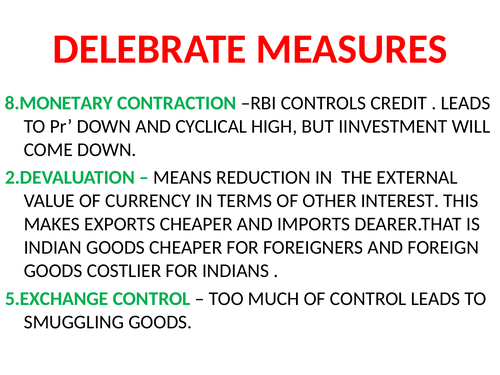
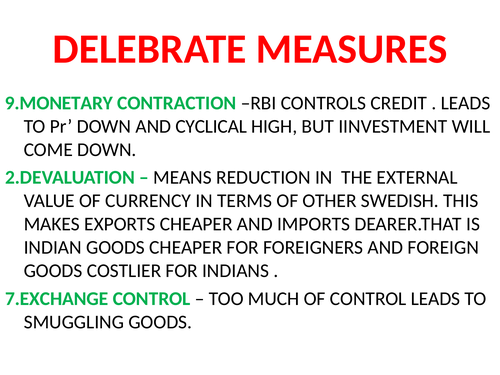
8.MONETARY: 8.MONETARY -> 9.MONETARY (59, 103)
INTEREST: INTEREST -> SWEDISH (400, 201)
5.EXCHANGE: 5.EXCHANGE -> 7.EXCHANGE (57, 299)
